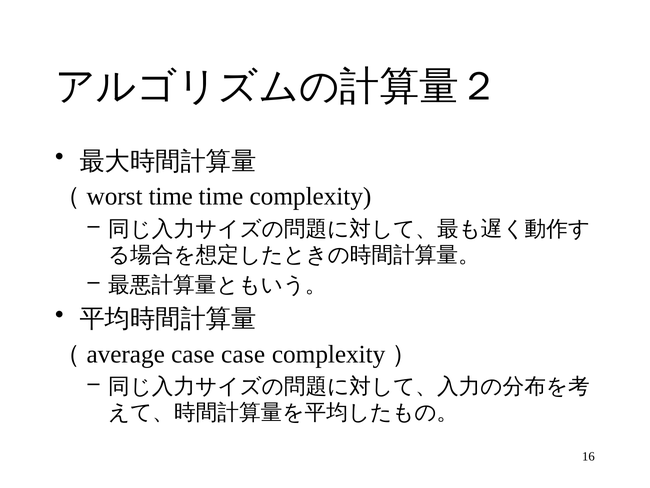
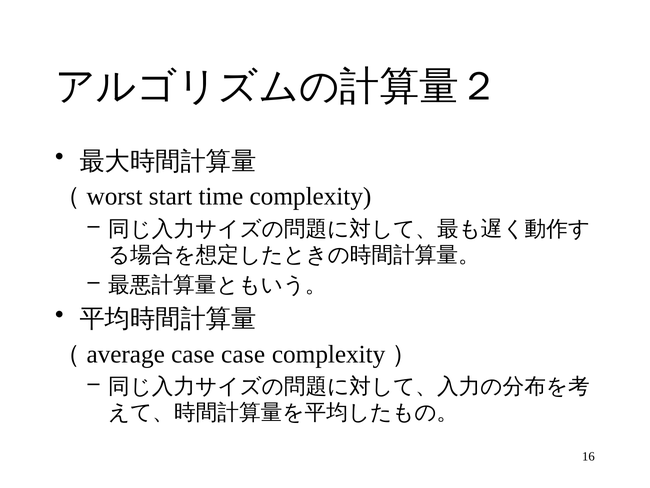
time: time -> start (171, 196)
